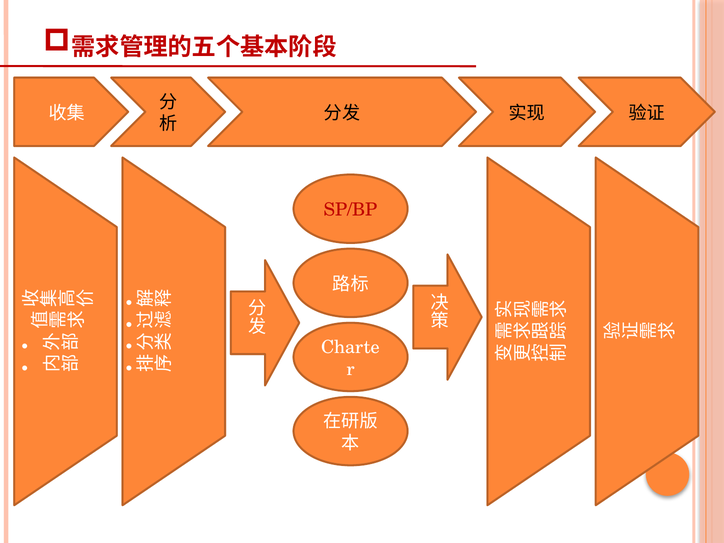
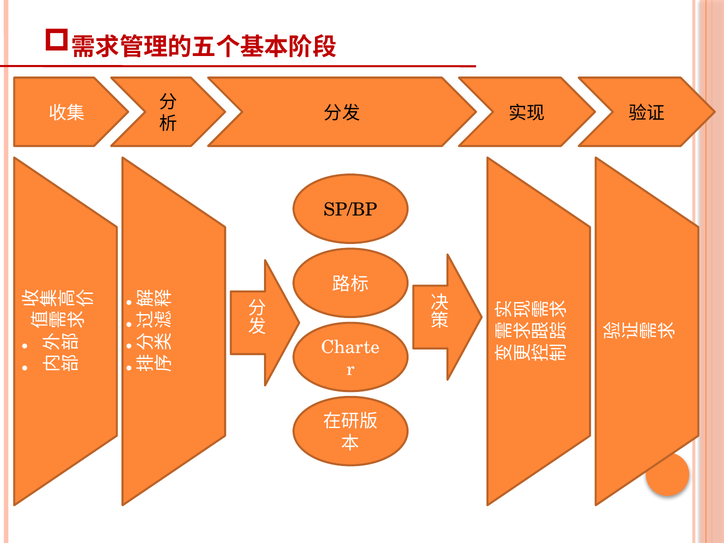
SP/BP colour: red -> black (351, 210)
